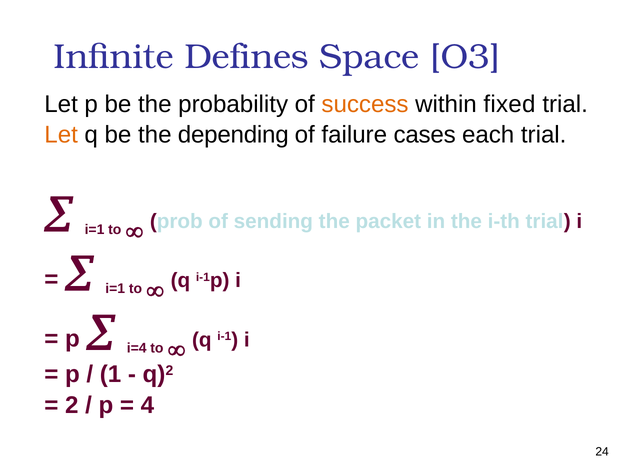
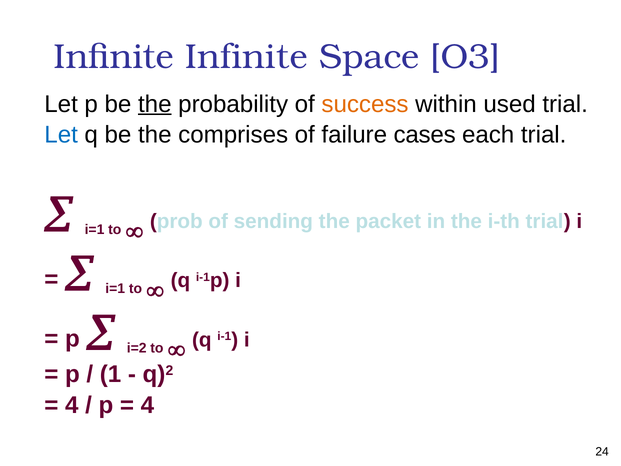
Infinite Defines: Defines -> Infinite (246, 57)
the underline: none -> present (155, 104)
fixed: fixed -> used (510, 104)
Let colour: orange -> blue (61, 135)
depending: depending -> comprises (233, 135)
i=4: i=4 -> i=2 (137, 348)
2: 2 -> 4 (72, 405)
